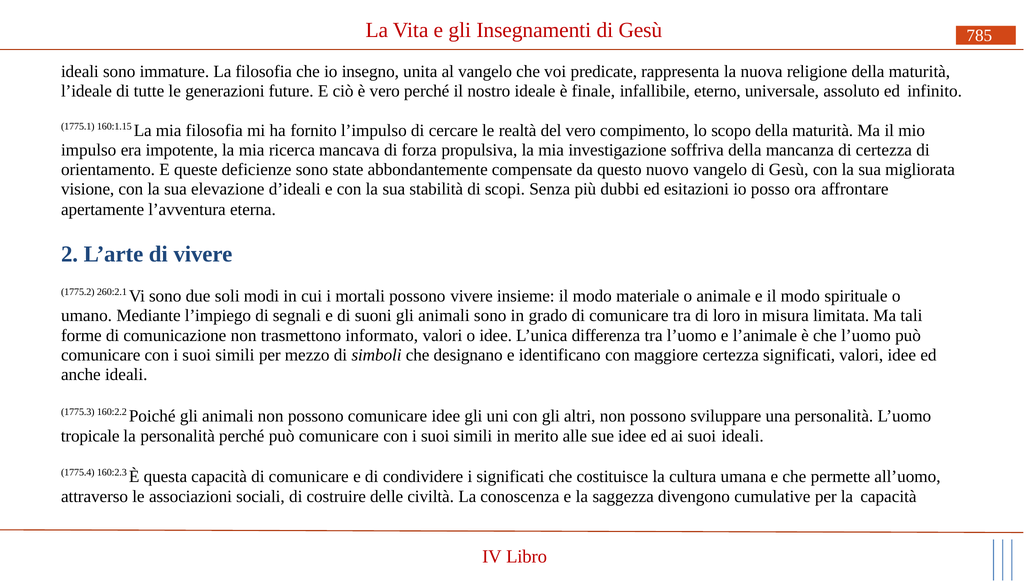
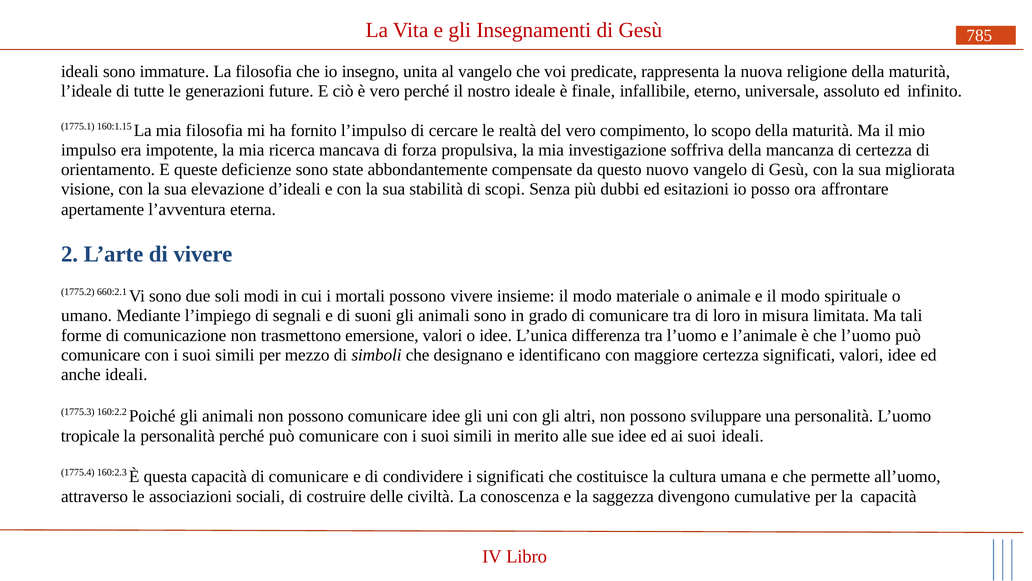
260:2.1: 260:2.1 -> 660:2.1 (112, 292)
informato: informato -> emersione (382, 335)
